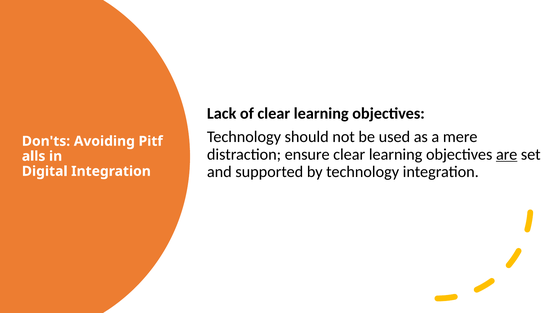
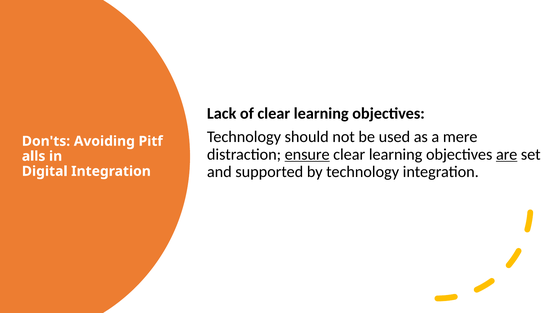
ensure underline: none -> present (307, 154)
